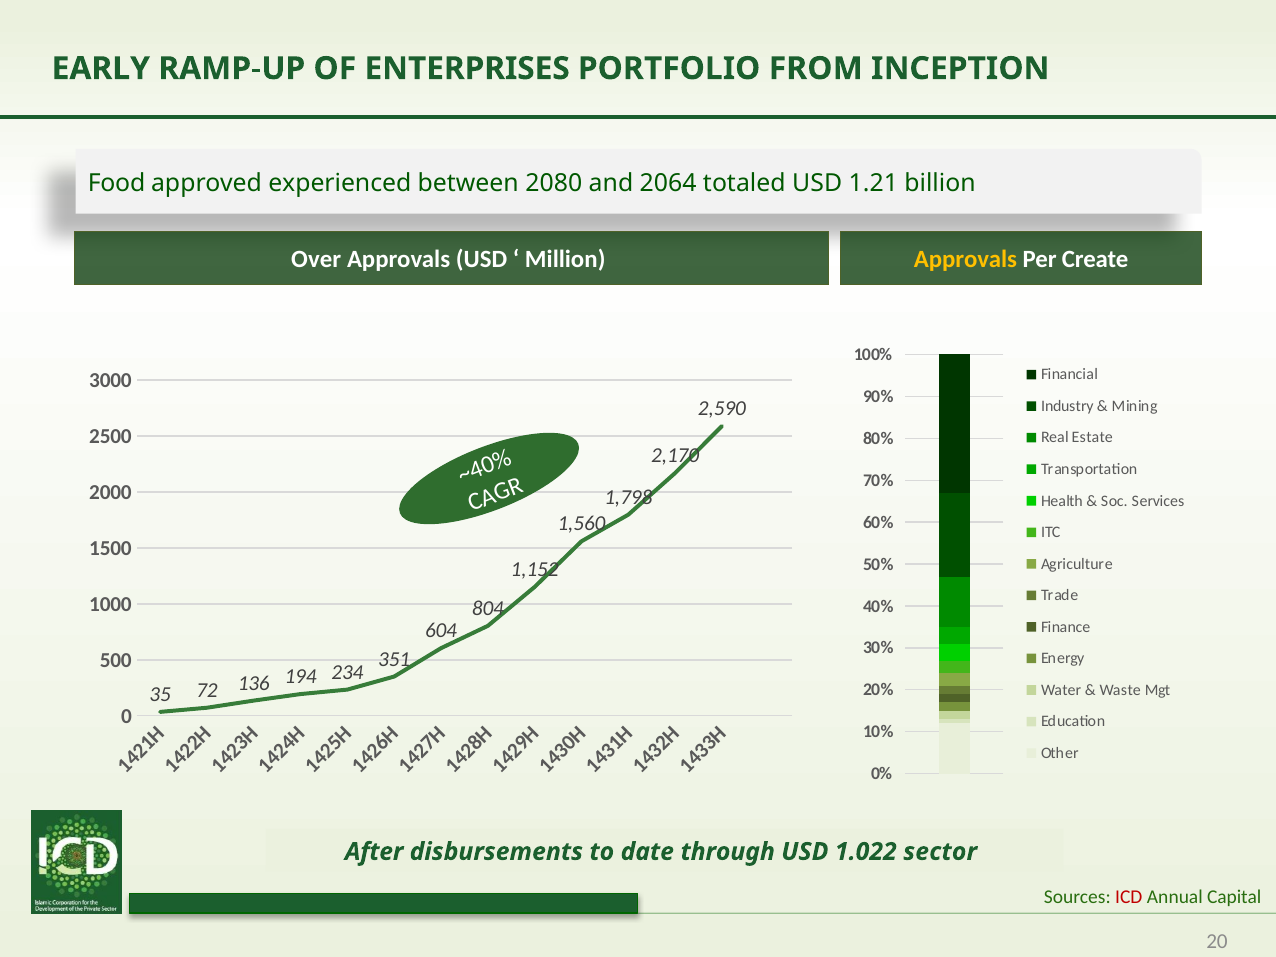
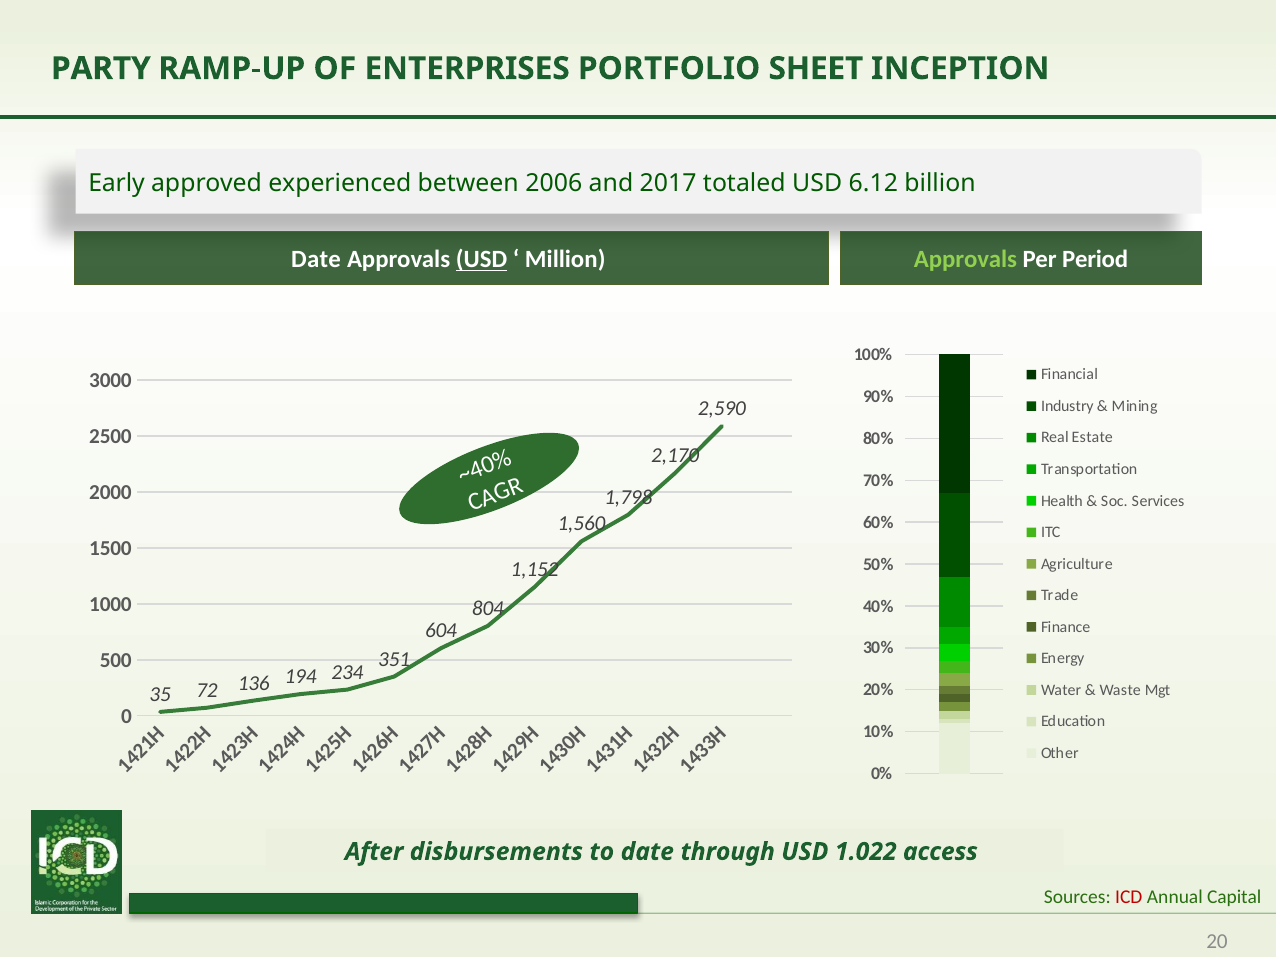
EARLY: EARLY -> PARTY (101, 69)
FROM: FROM -> SHEET (816, 69)
Food: Food -> Early (117, 183)
2080: 2080 -> 2006 (554, 183)
2064: 2064 -> 2017 (668, 183)
1.21: 1.21 -> 6.12 (873, 183)
Over: Over -> Date (316, 260)
USD underline: none -> present (482, 260)
Approvals colour: yellow -> light green (965, 260)
Create: Create -> Period (1095, 260)
sector: sector -> access (940, 852)
